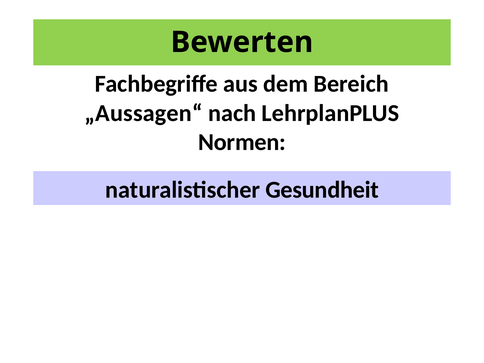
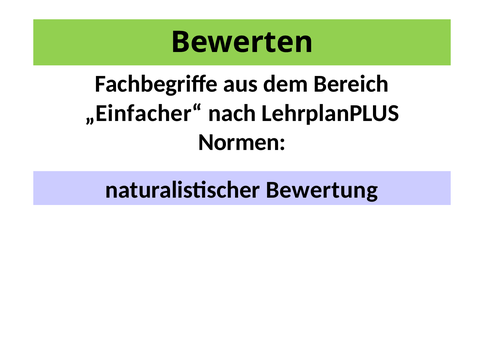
„Aussagen“: „Aussagen“ -> „Einfacher“ (144, 113)
Gesundheit: Gesundheit -> Bewertung (322, 190)
